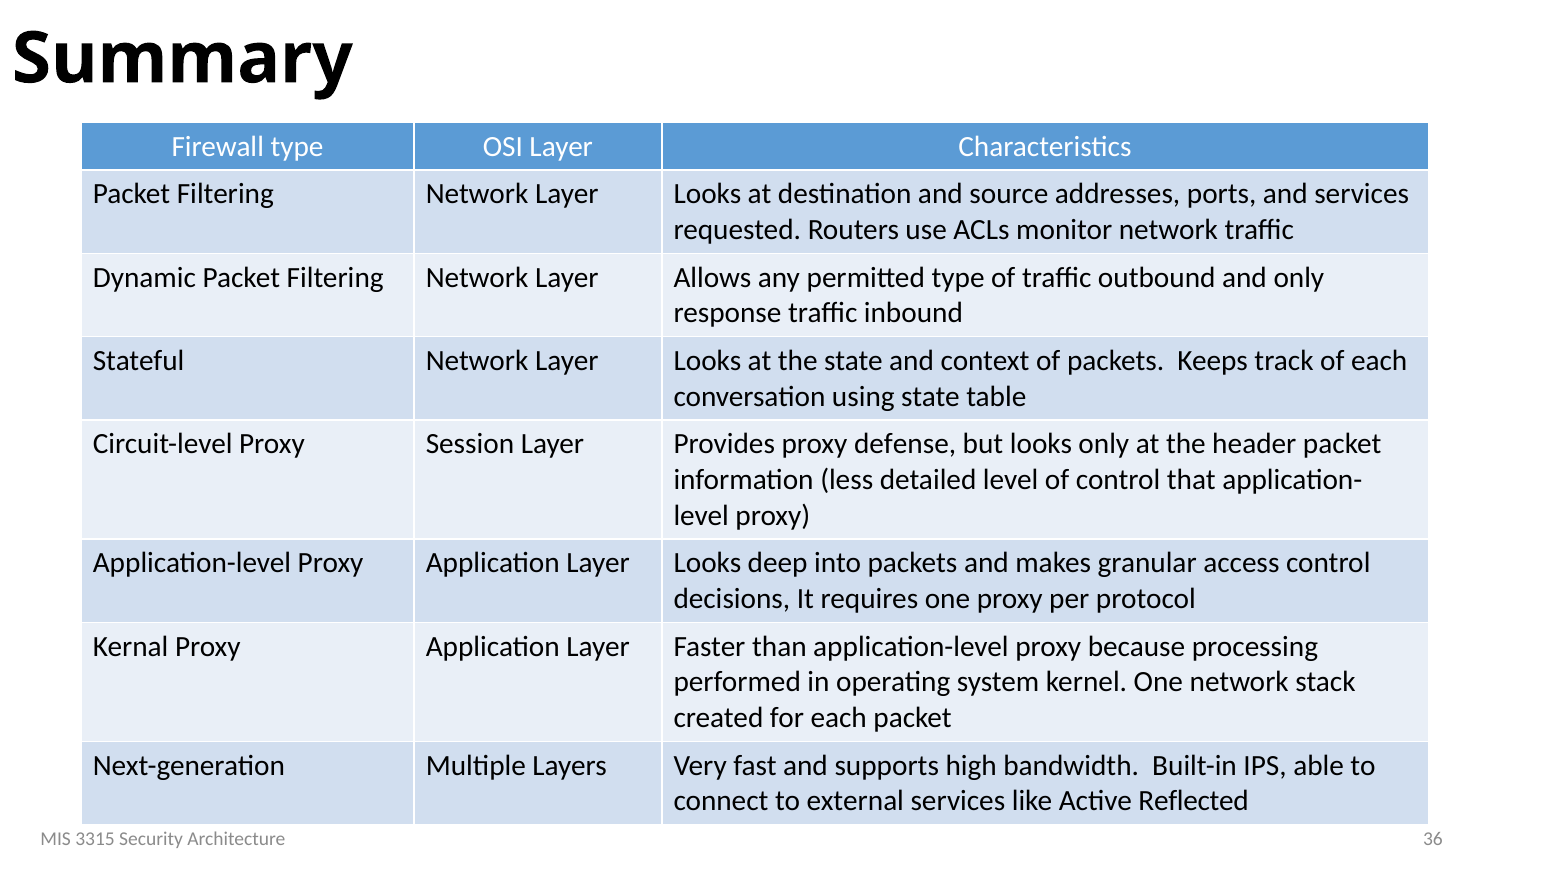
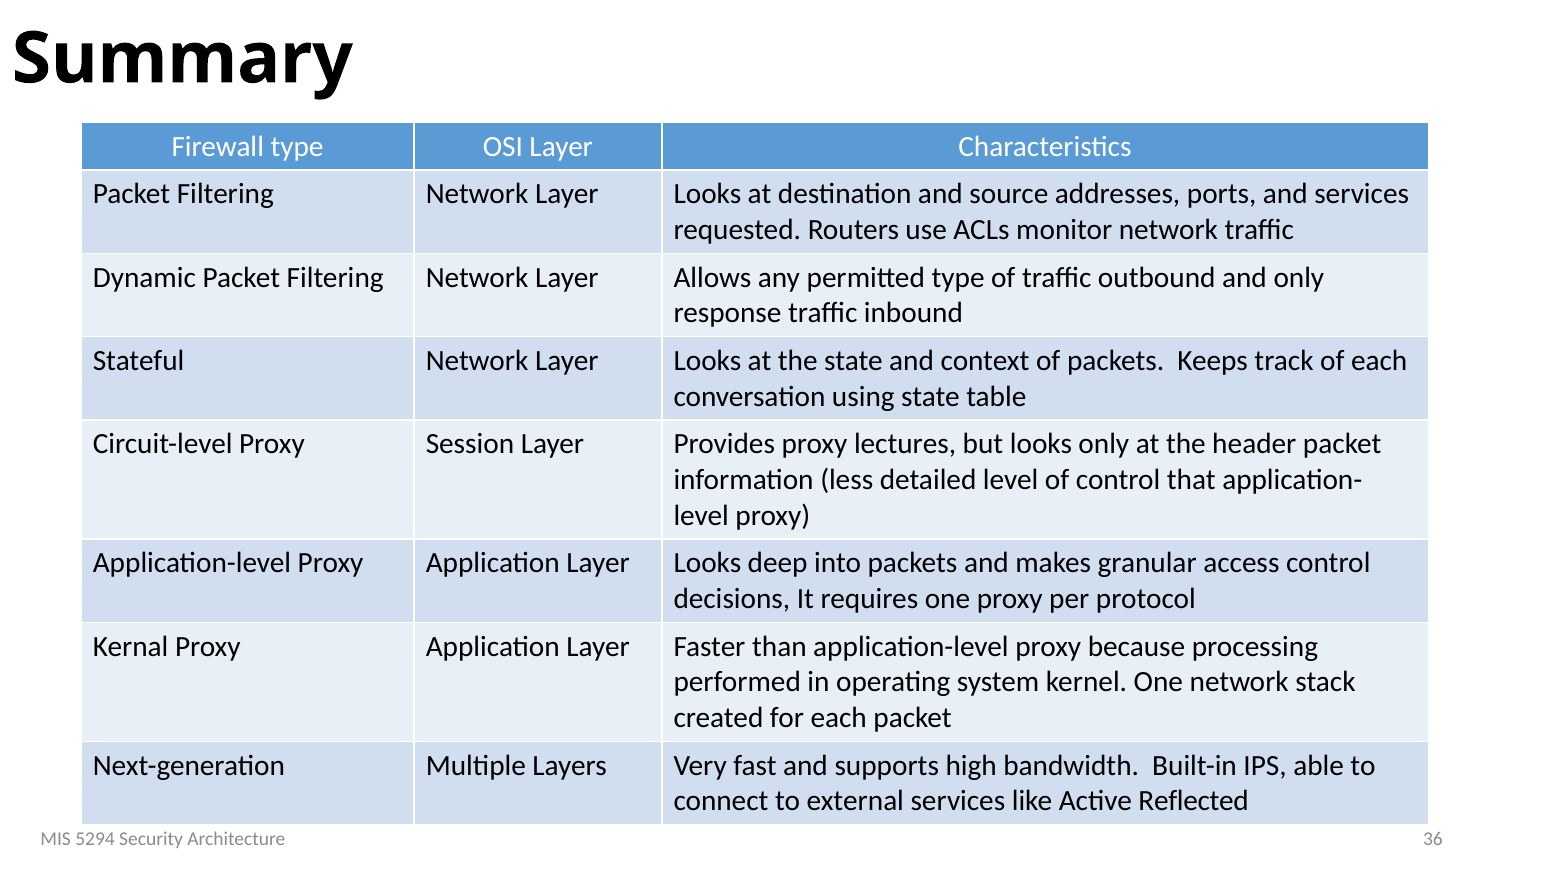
defense: defense -> lectures (905, 444)
3315: 3315 -> 5294 (95, 839)
